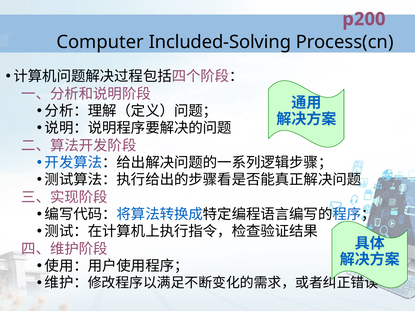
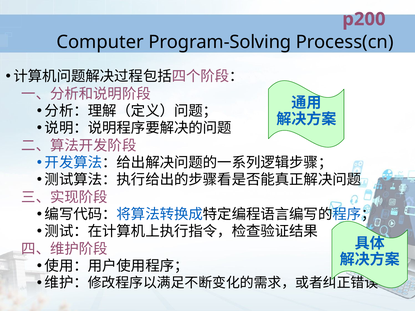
Included-Solving: Included-Solving -> Program-Solving (220, 42)
